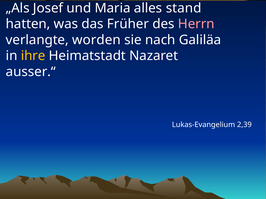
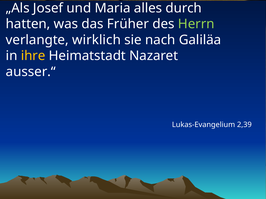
stand: stand -> durch (184, 8)
Herrn colour: pink -> light green (196, 24)
worden: worden -> wirklich (96, 40)
